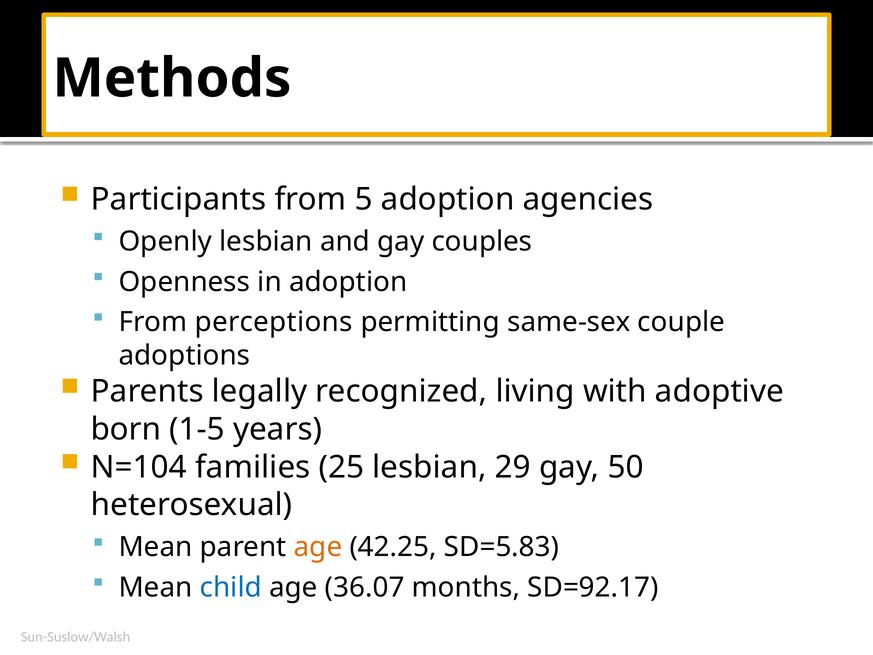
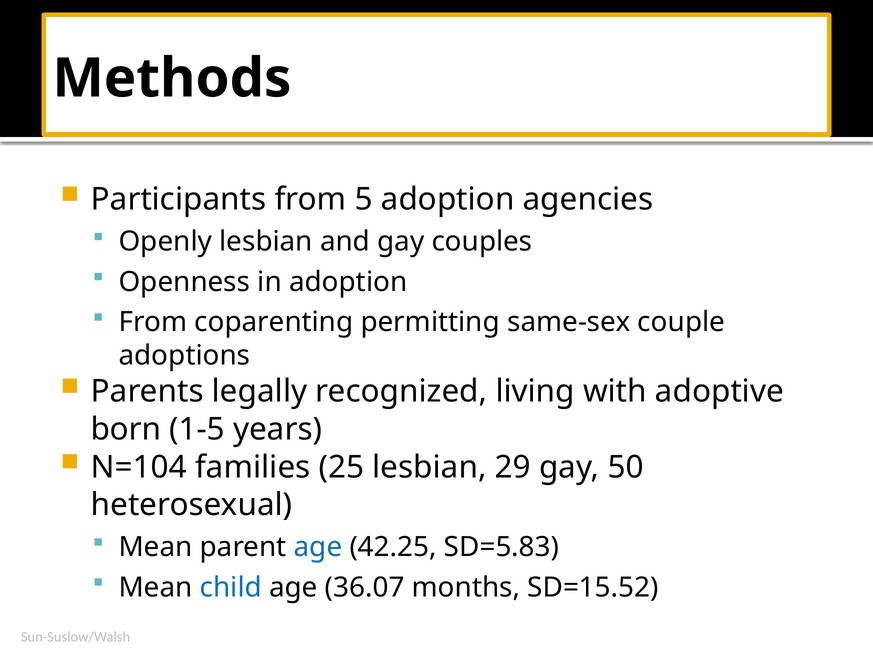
perceptions: perceptions -> coparenting (274, 322)
age colour: orange -> blue (318, 547)
SD=92.17: SD=92.17 -> SD=15.52 (593, 587)
